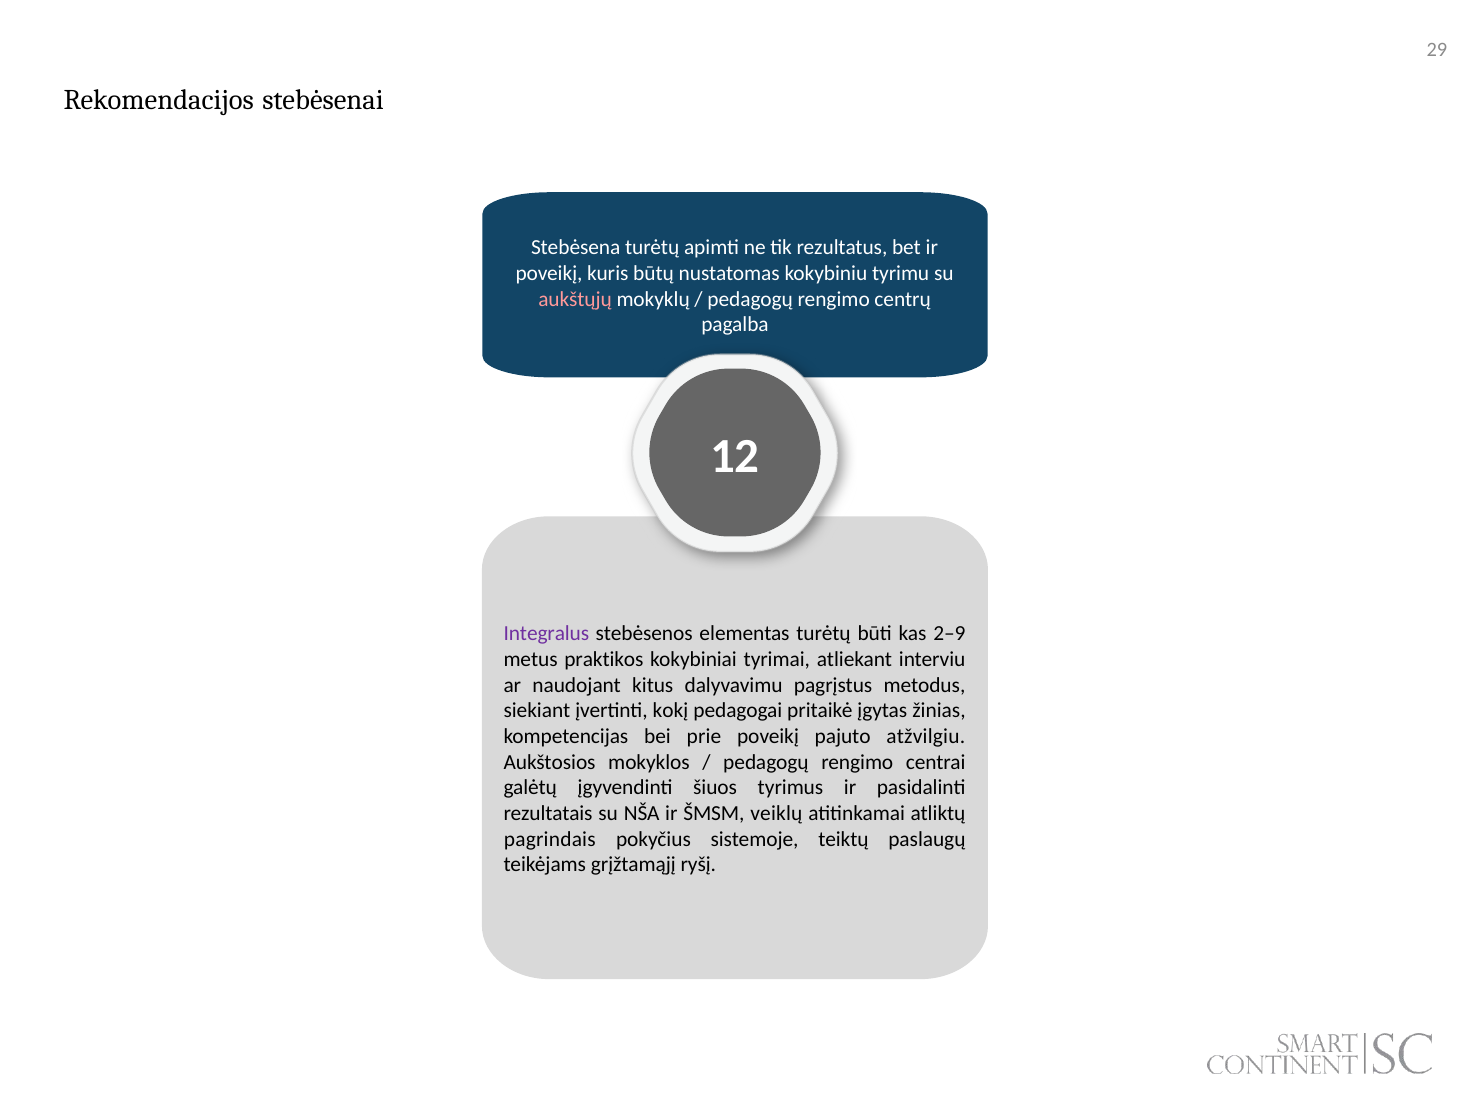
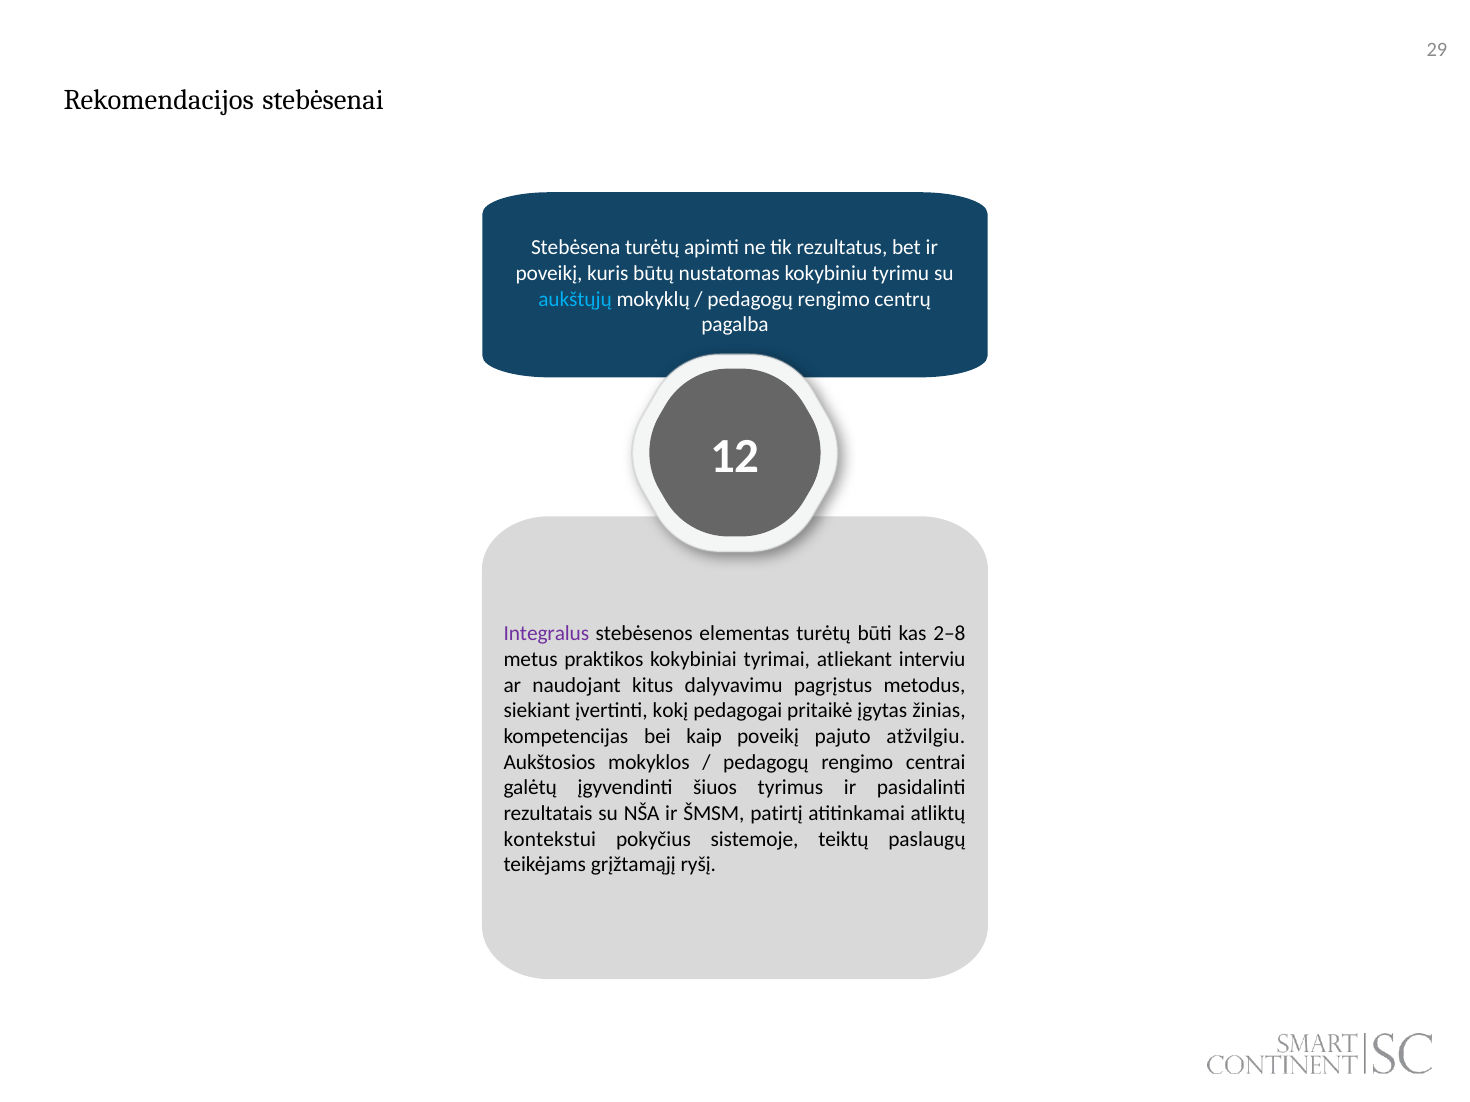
aukštųjų colour: pink -> light blue (575, 299)
2–9: 2–9 -> 2–8 (949, 634)
prie: prie -> kaip (704, 737)
veiklų: veiklų -> patirtį (777, 814)
pagrindais: pagrindais -> kontekstui (550, 839)
